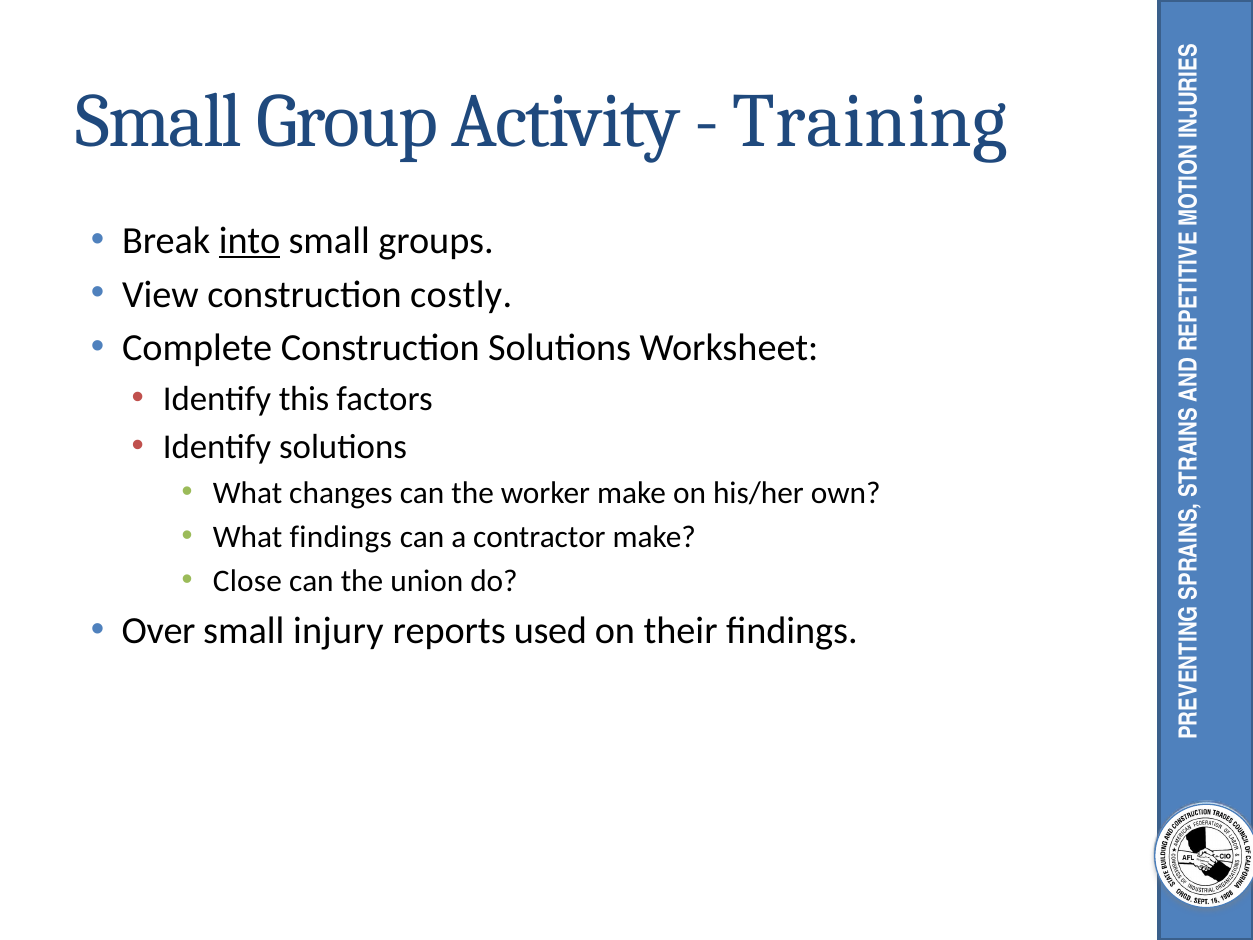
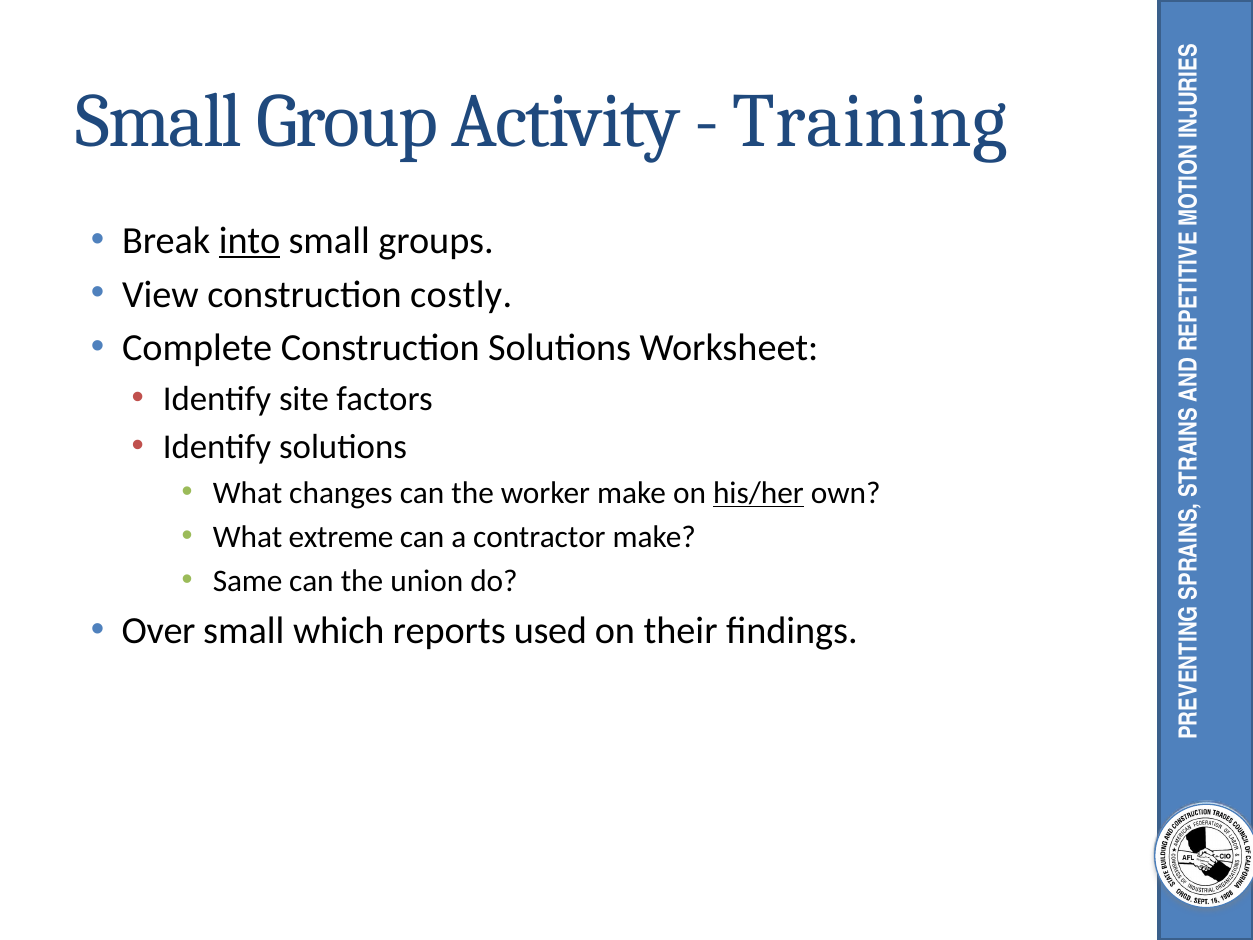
this: this -> site (304, 398)
his/her underline: none -> present (758, 493)
What findings: findings -> extreme (341, 537)
Close: Close -> Same (248, 581)
injury: injury -> which (339, 630)
